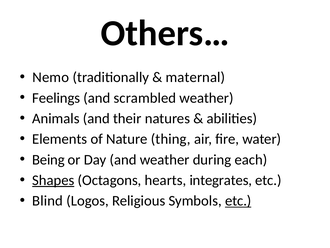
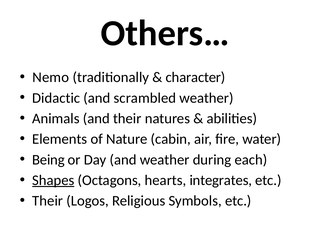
maternal: maternal -> character (196, 77)
Feelings: Feelings -> Didactic (56, 98)
thing: thing -> cabin (171, 139)
Blind: Blind -> Their (48, 200)
etc underline: present -> none (238, 200)
